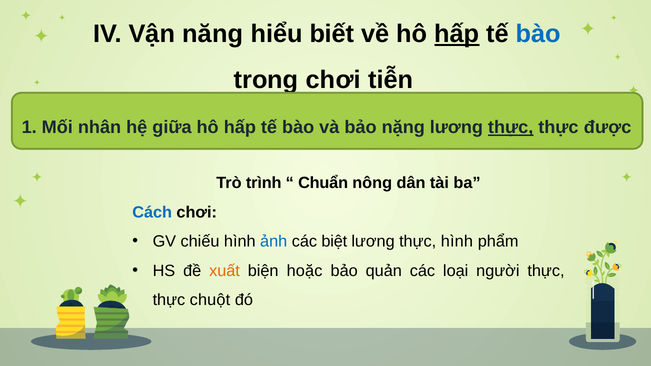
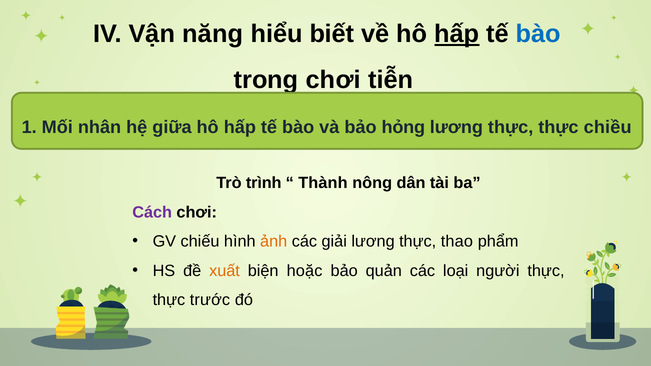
nặng: nặng -> hỏng (403, 128)
thực underline: present -> none (511, 128)
được: được -> chiều (608, 128)
Chuẩn: Chuẩn -> Thành (323, 183)
Cách colour: blue -> purple (152, 212)
ảnh colour: blue -> orange (274, 242)
biệt: biệt -> giải (334, 242)
thực hình: hình -> thao (457, 242)
chuột: chuột -> trước (210, 300)
